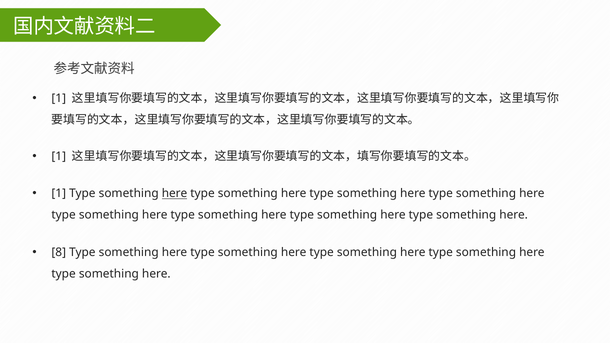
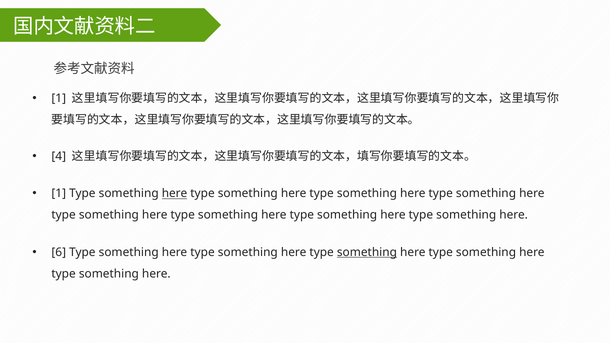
1: 1 -> 4 (59, 156)
8: 8 -> 6 (59, 252)
something underline: none -> present (367, 252)
